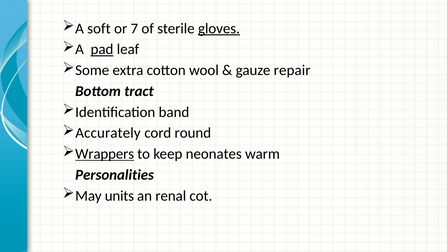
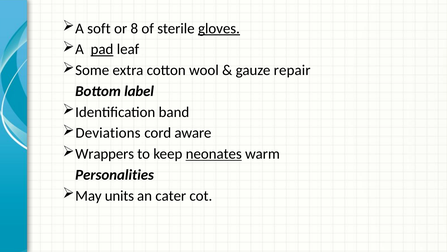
7: 7 -> 8 (134, 28)
tract: tract -> label (139, 91)
Accurately: Accurately -> Deviations (108, 133)
round: round -> aware (193, 133)
Wrappers underline: present -> none (105, 154)
neonates underline: none -> present (214, 154)
renal: renal -> cater (171, 195)
